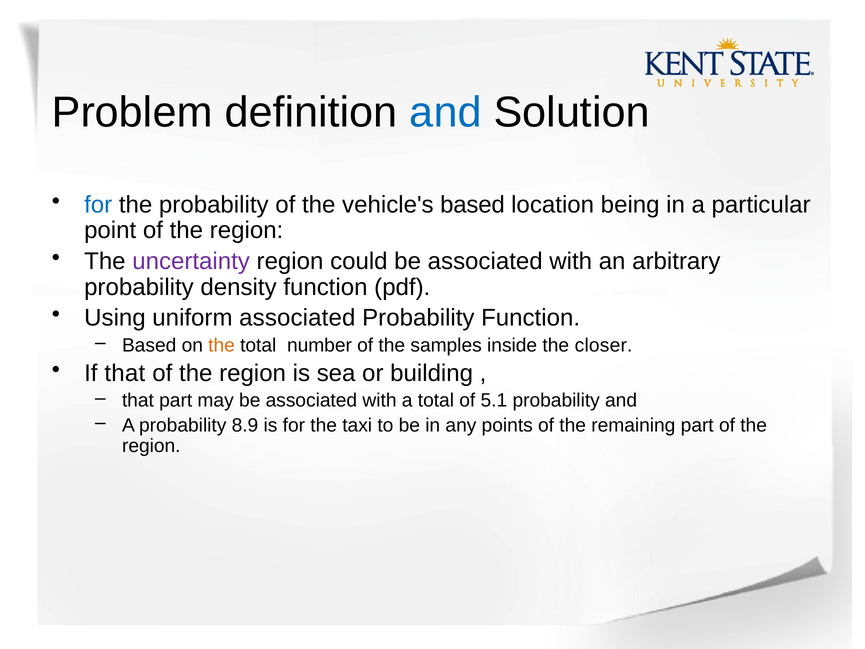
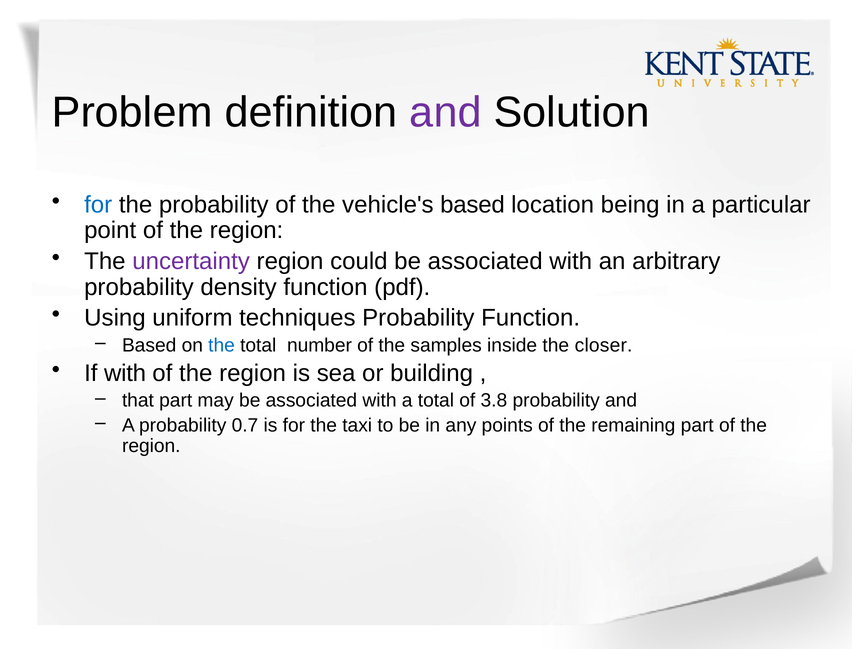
and colour: blue -> purple (446, 113)
uniform associated: associated -> techniques (297, 318)
the colour: orange -> blue (222, 345)
If that: that -> with (125, 373)
5.1: 5.1 -> 3.8 (494, 400)
8.9: 8.9 -> 0.7 (245, 425)
